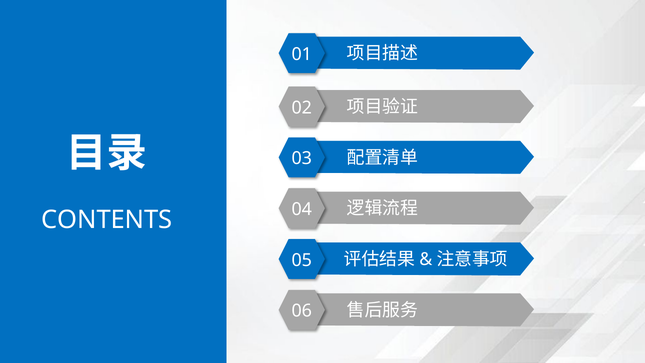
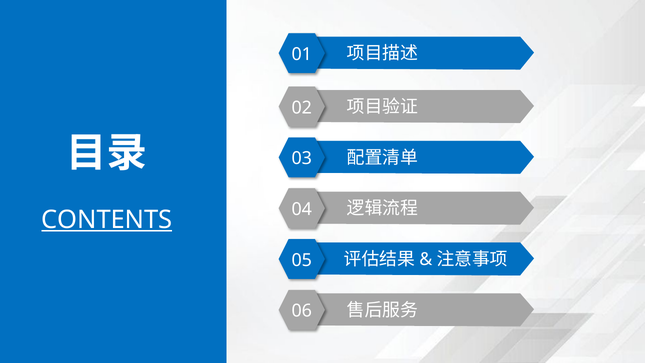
CONTENTS underline: none -> present (107, 220)
